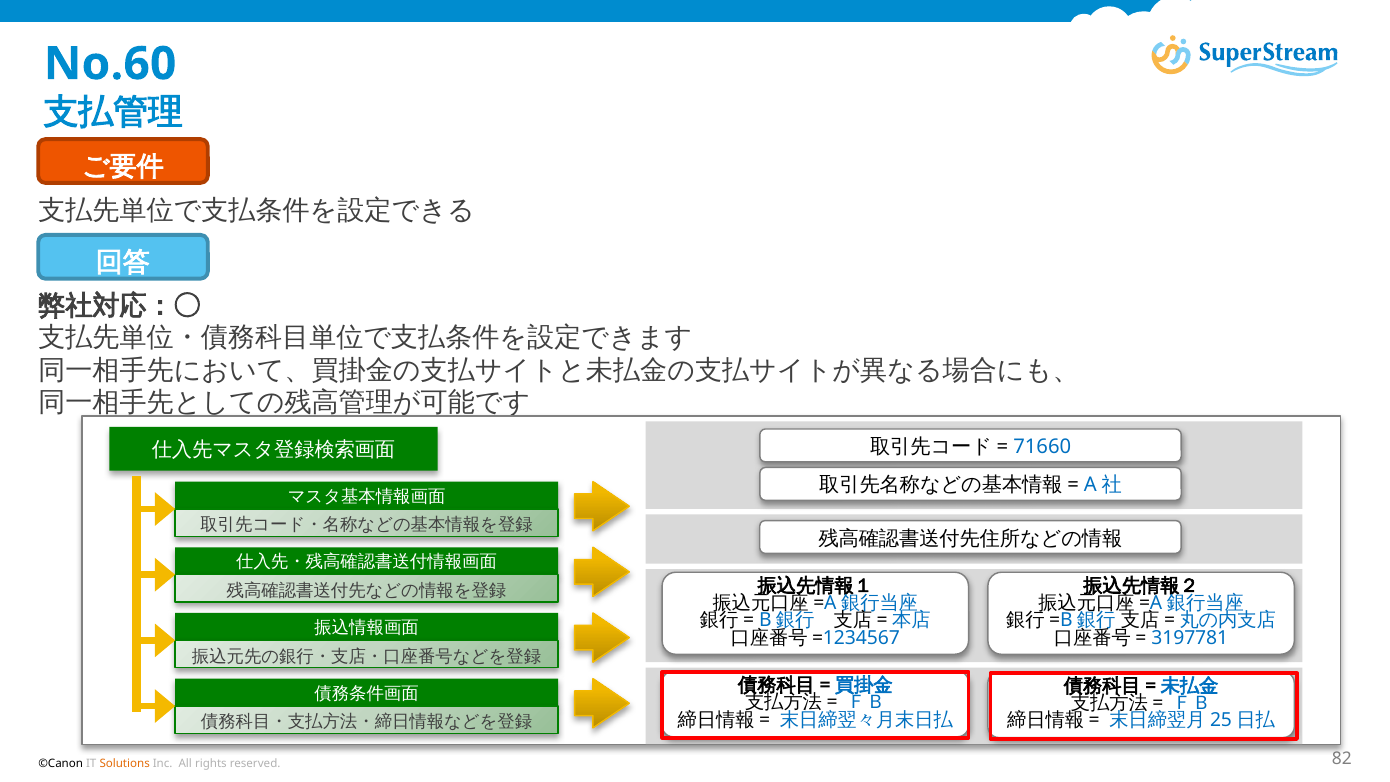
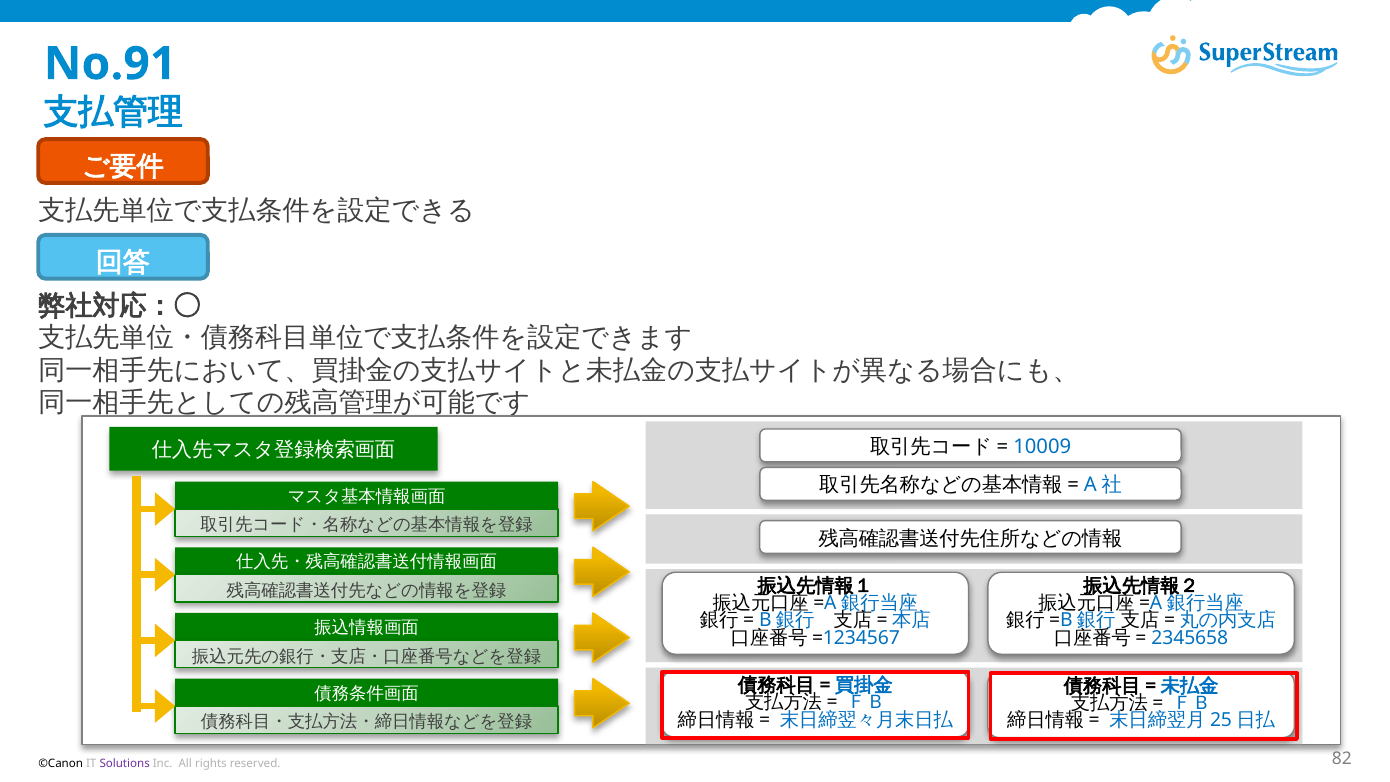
No.60: No.60 -> No.91 (110, 64)
71660: 71660 -> 10009 (1042, 447)
3197781: 3197781 -> 2345658 (1190, 638)
Solutions colour: orange -> purple (125, 764)
